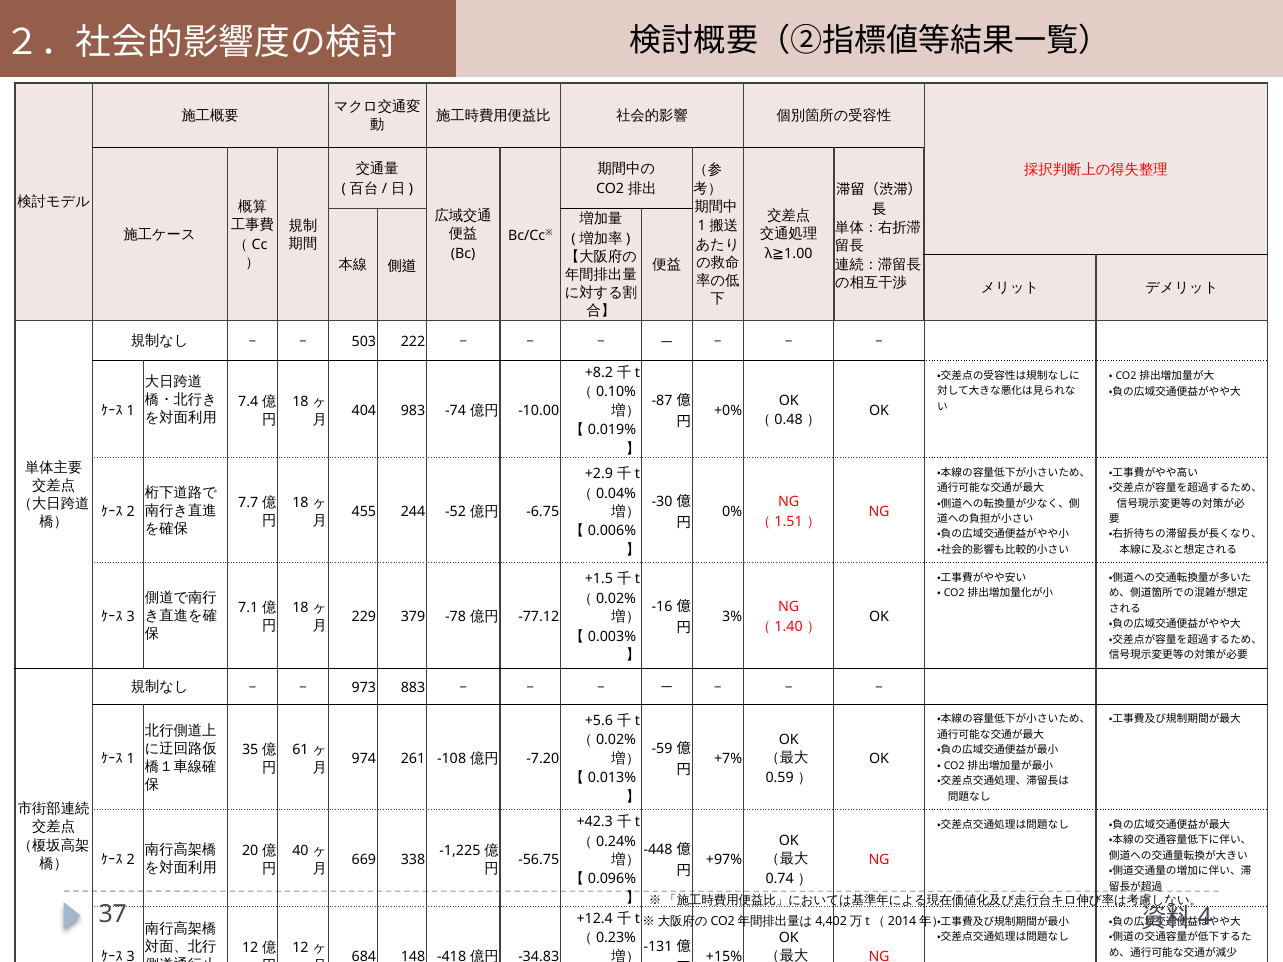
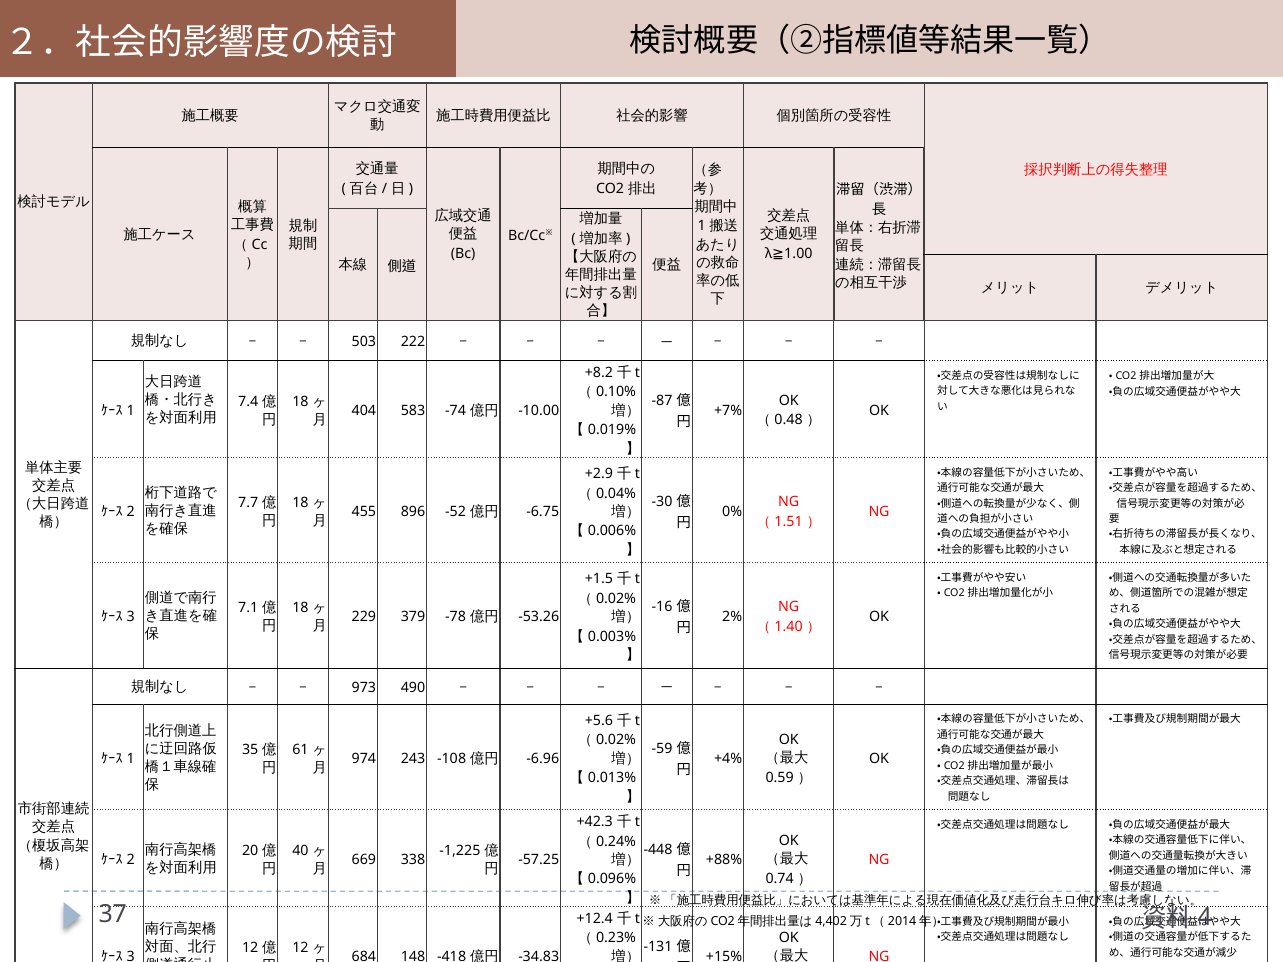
983: 983 -> 583 (413, 411)
+0%: +0% -> +7% (728, 411)
244: 244 -> 896 (413, 512)
-77.12: -77.12 -> -53.26 (539, 617)
3%: 3% -> 2% (732, 617)
883: 883 -> 490 (413, 688)
261: 261 -> 243 (413, 759)
-7.20: -7.20 -> -6.96 (543, 759)
+7%: +7% -> +4% (728, 759)
-56.75: -56.75 -> -57.25 (539, 860)
+97%: +97% -> +88% (724, 860)
